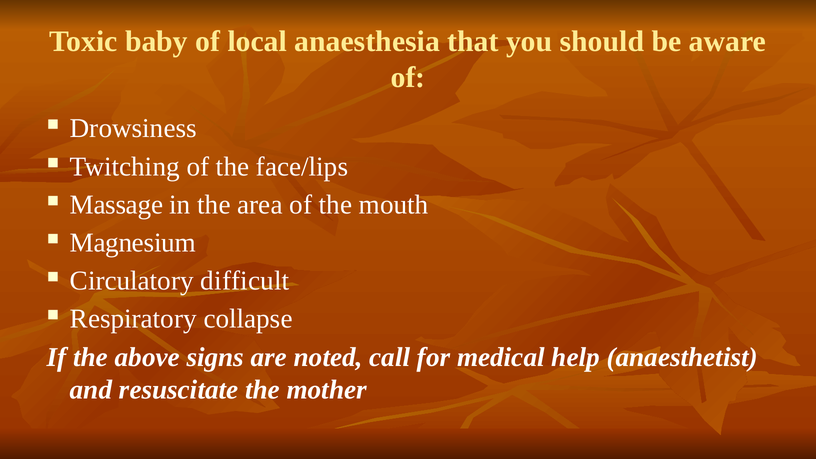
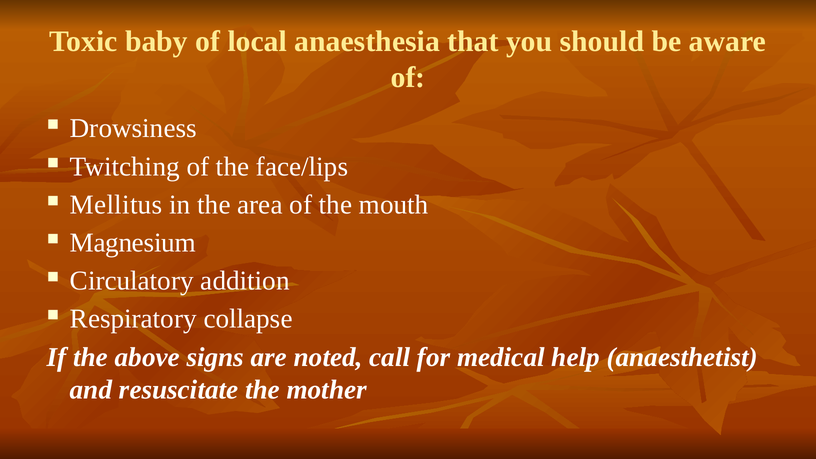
Massage: Massage -> Mellitus (116, 205)
difficult: difficult -> addition (245, 281)
